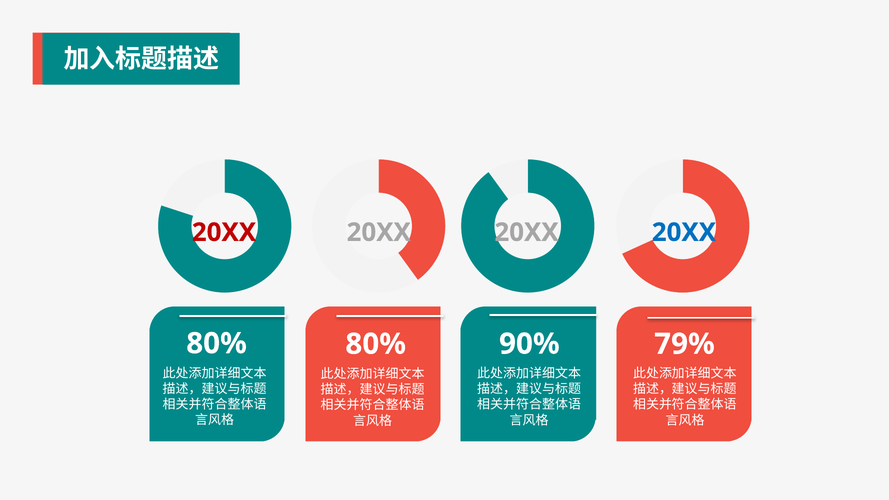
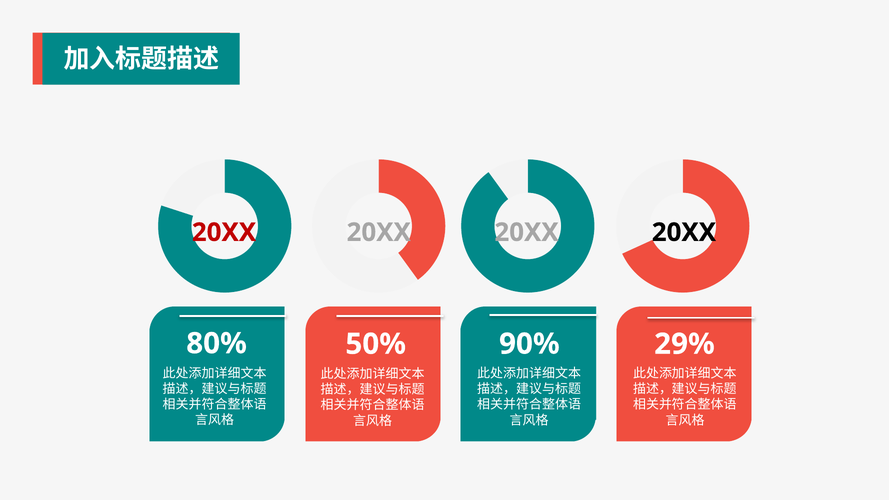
20XX colour: blue -> black (684, 233)
80% 80%: 80% -> 50% (376, 344)
79%: 79% -> 29% (684, 344)
